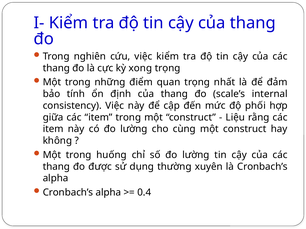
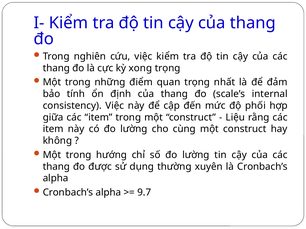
huống: huống -> hướng (112, 155)
0.4: 0.4 -> 9.7 (144, 193)
